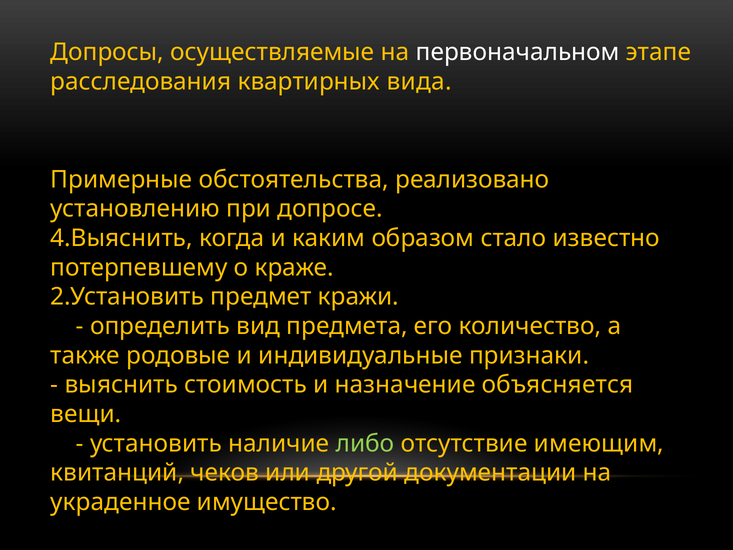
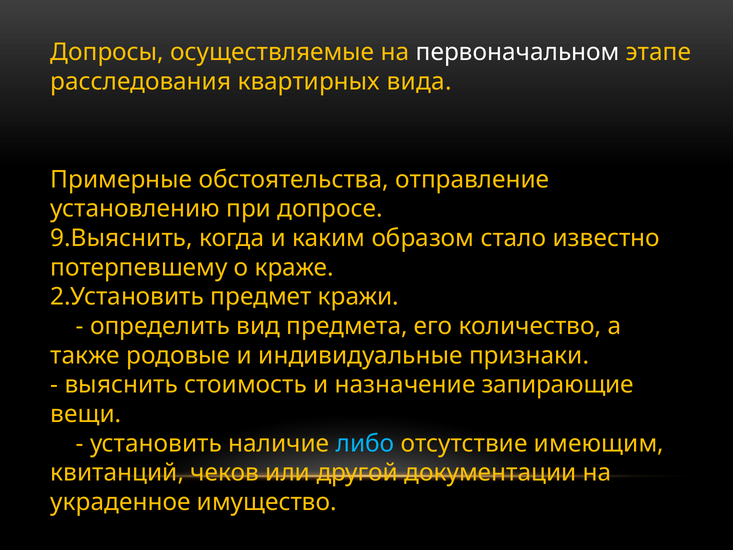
реализовано: реализовано -> отправление (472, 179)
4.Выяснить: 4.Выяснить -> 9.Выяснить (122, 238)
объясняется: объясняется -> запирающие (558, 385)
либо colour: light green -> light blue (365, 443)
